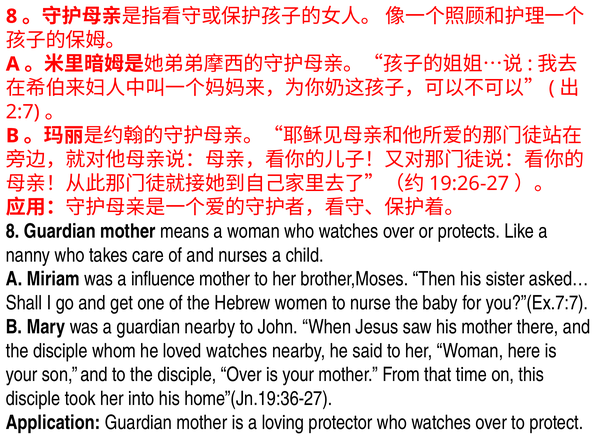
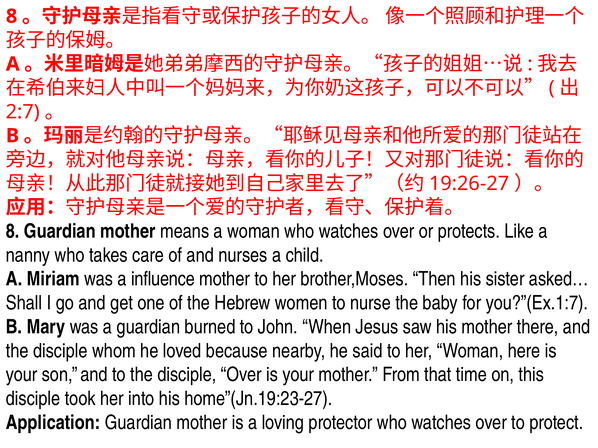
you?”(Ex.7:7: you?”(Ex.7:7 -> you?”(Ex.1:7 (537, 303)
guardian nearby: nearby -> burned (210, 327)
loved watches: watches -> because (237, 351)
home”(Jn.19:36-27: home”(Jn.19:36-27 -> home”(Jn.19:23-27 (258, 399)
